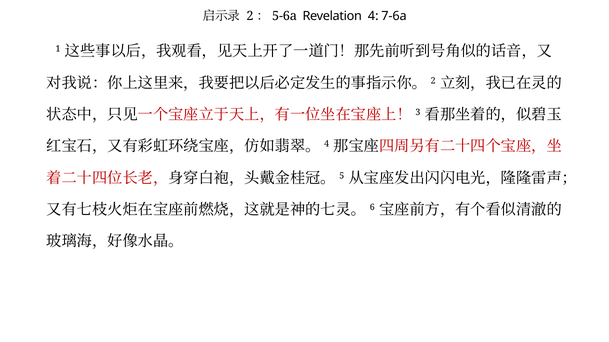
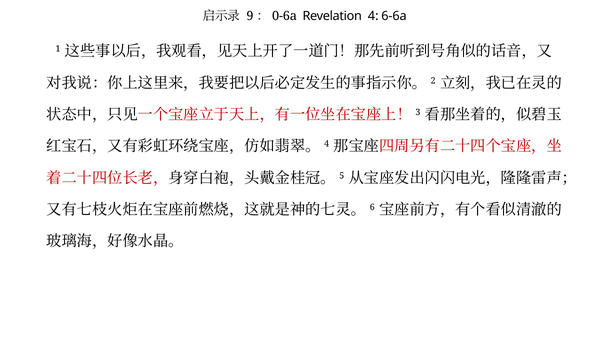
2: 2 -> 9 (250, 16)
5-6a: 5-6a -> 0-6a (284, 16)
7-6a: 7-6a -> 6-6a (394, 16)
